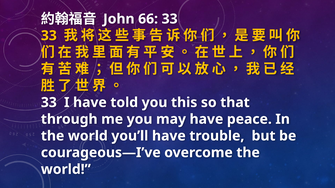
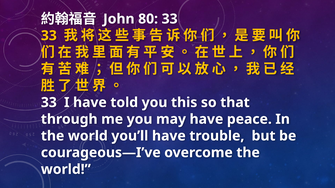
66: 66 -> 80 (148, 19)
